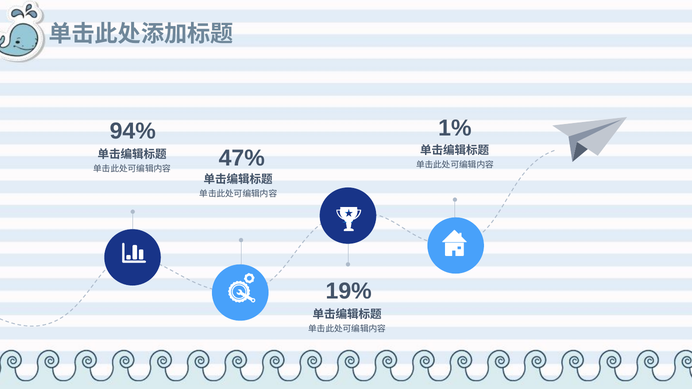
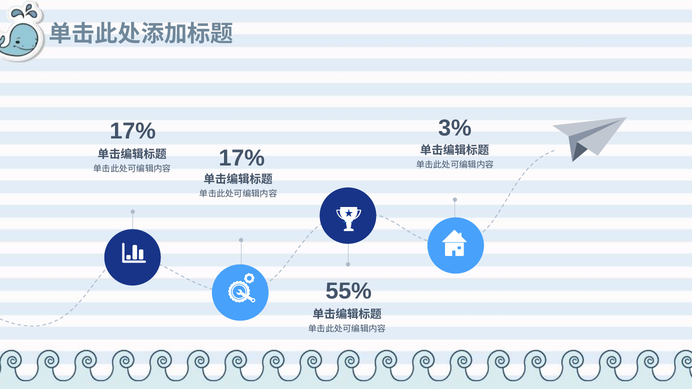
1%: 1% -> 3% (455, 128)
94%: 94% -> 17% (133, 131)
47%: 47% -> 17% (242, 158)
19%: 19% -> 55% (349, 292)
